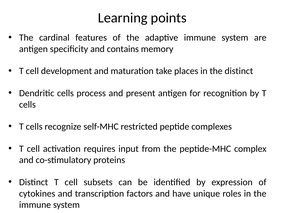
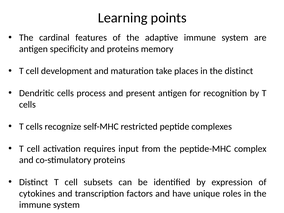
and contains: contains -> proteins (123, 49)
